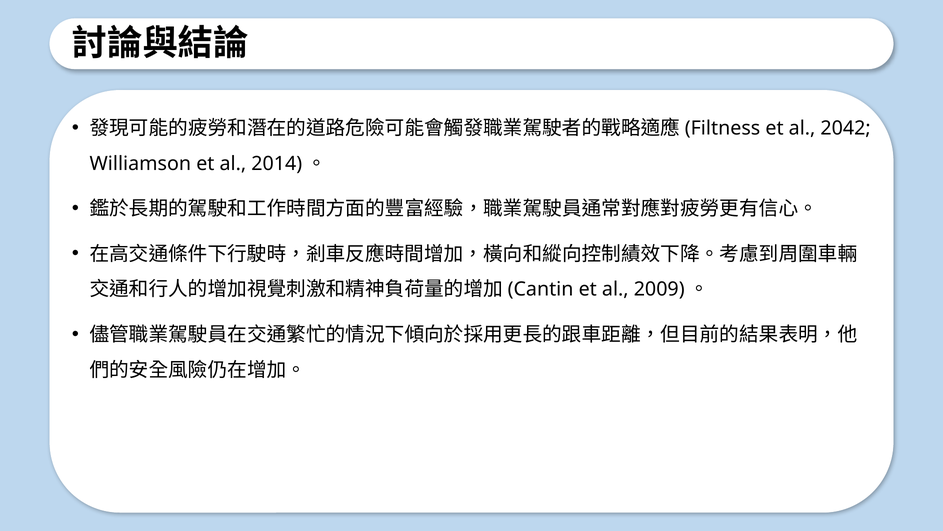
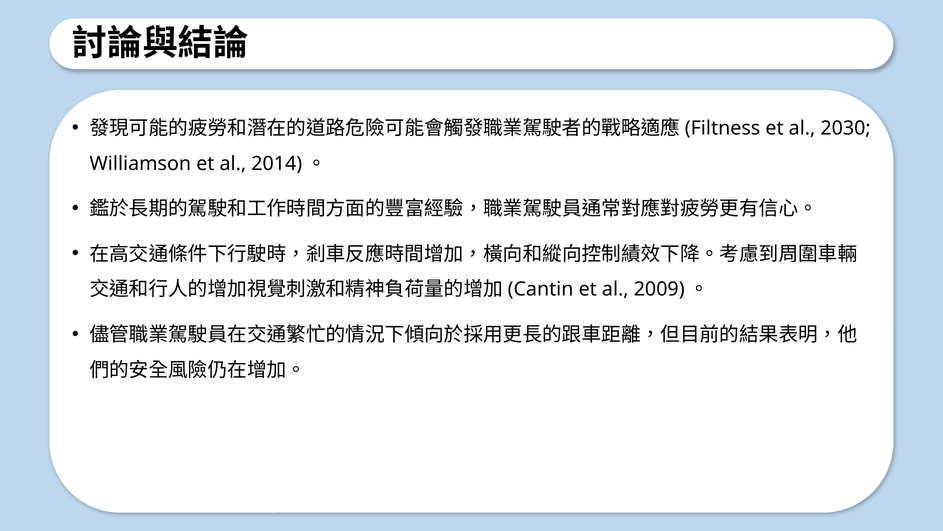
2042: 2042 -> 2030 (846, 128)
